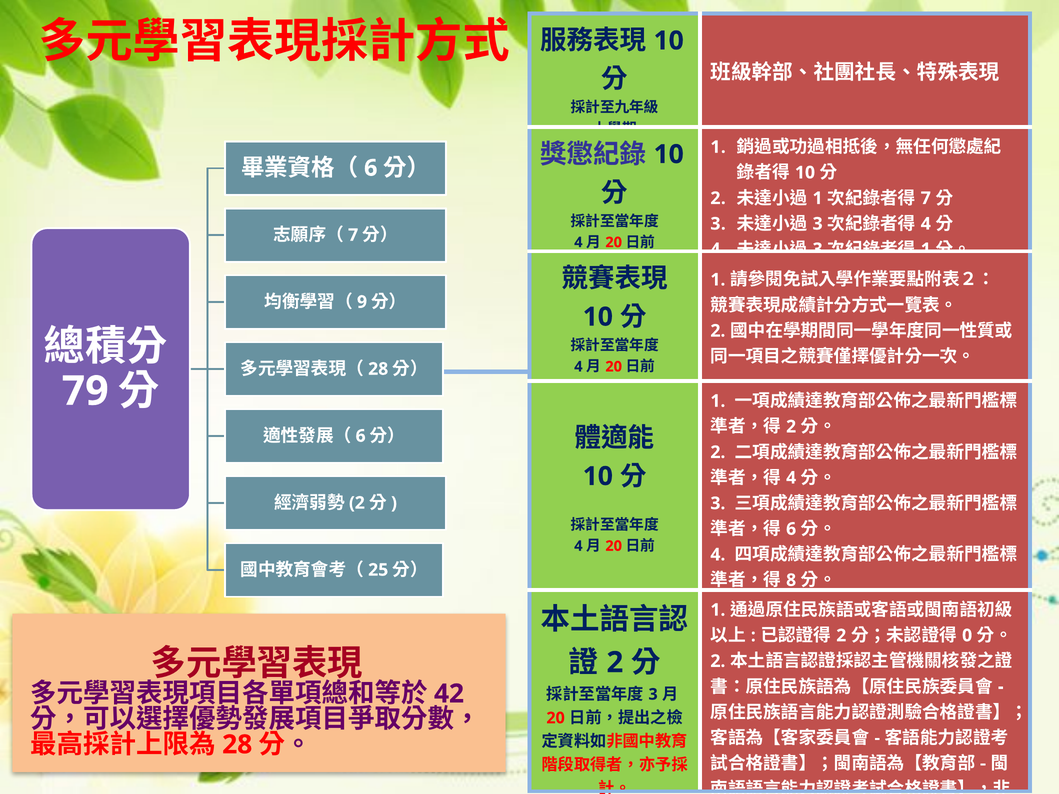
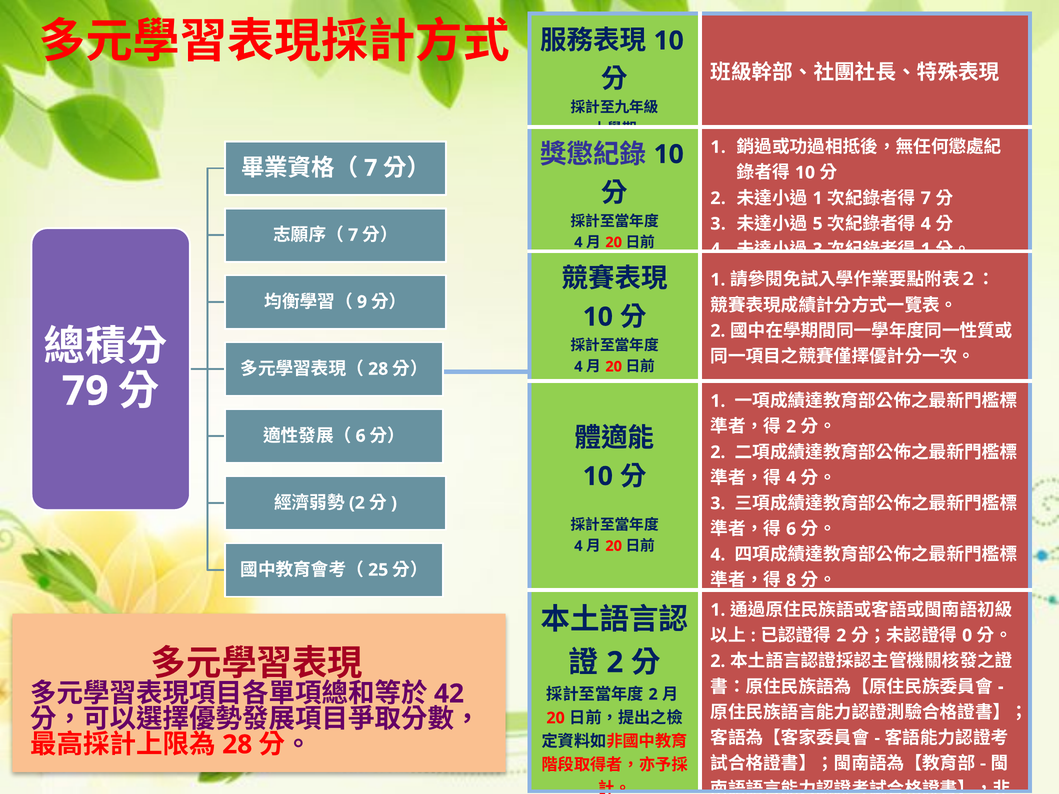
6: 6 -> 7 (371, 168)
3: 3 -> 5 (818, 224)
3: 3 -> 2 (653, 695)
